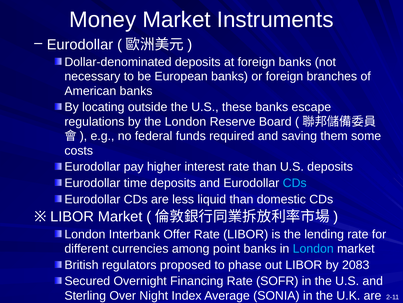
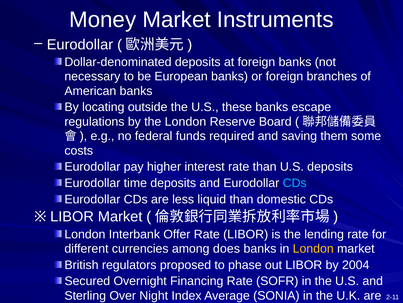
point: point -> does (227, 248)
London colour: light blue -> yellow (313, 248)
2083: 2083 -> 2004 (356, 264)
